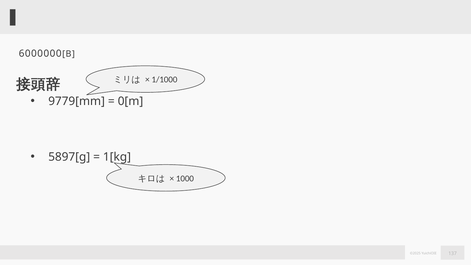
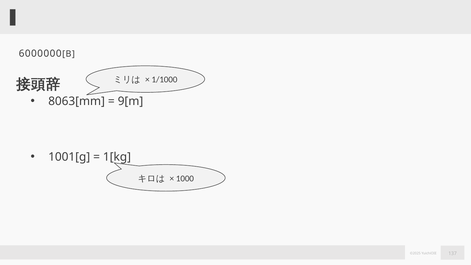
9779[mm: 9779[mm -> 8063[mm (77, 101)
0[m: 0[m -> 9[m (130, 101)
5897[g: 5897[g -> 1001[g (69, 157)
